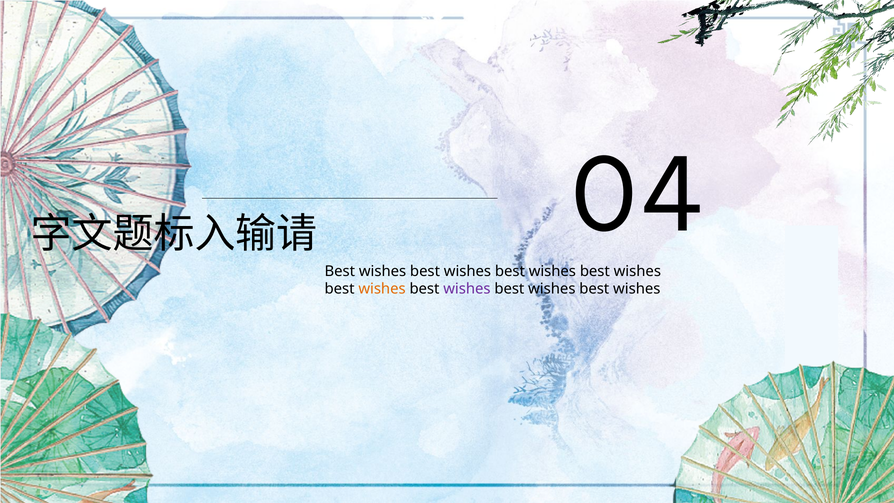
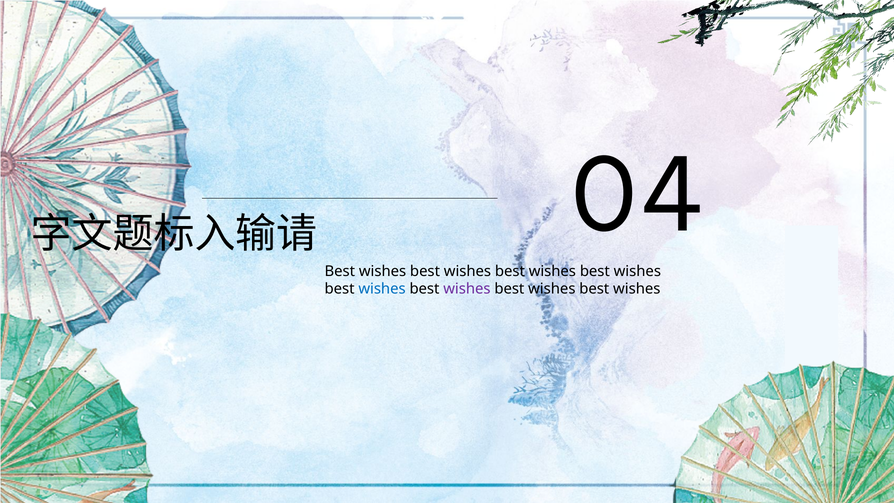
wishes colour: orange -> blue (382, 289)
